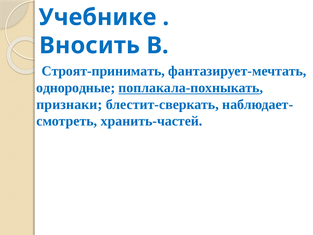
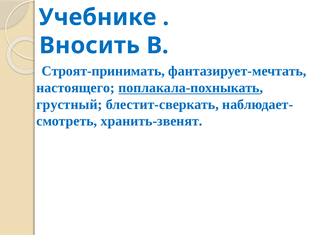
однородные: однородные -> настоящего (76, 88)
признаки: признаки -> грустный (69, 104)
хранить-частей: хранить-частей -> хранить-звенят (152, 121)
